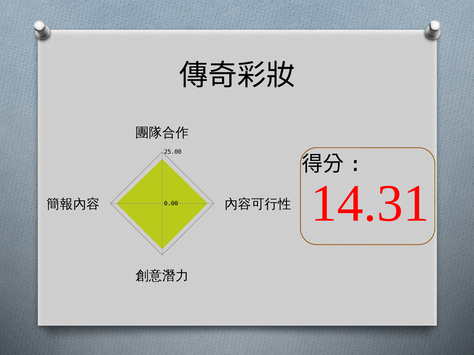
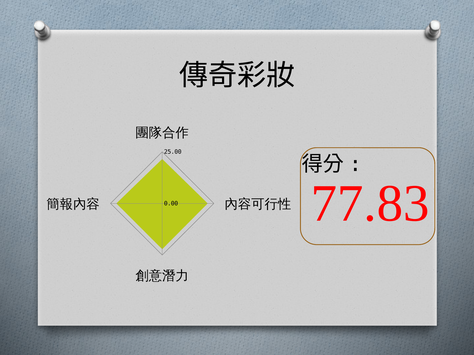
14.31: 14.31 -> 77.83 (370, 204)
